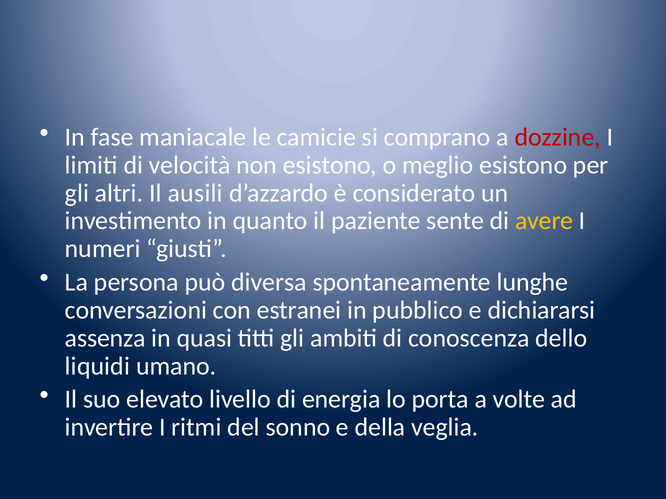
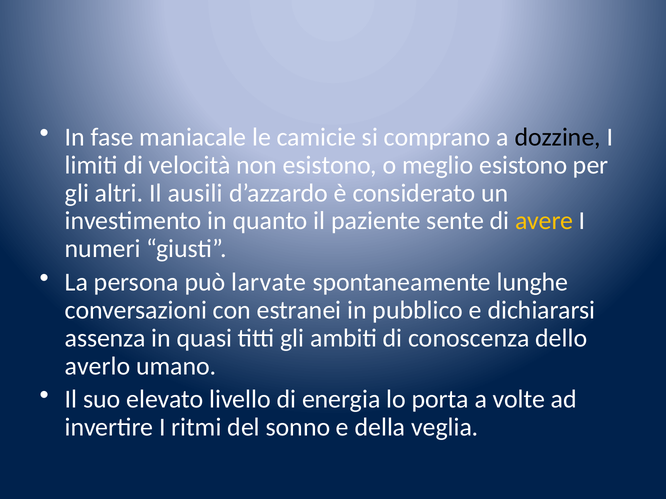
dozzine colour: red -> black (558, 137)
diversa: diversa -> larvate (269, 282)
liquidi: liquidi -> averlo (98, 366)
